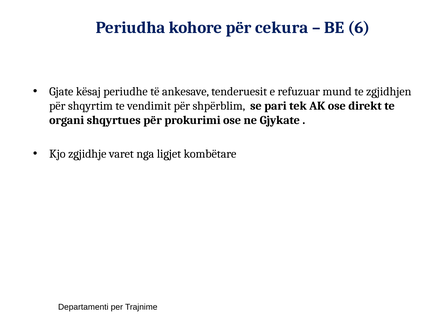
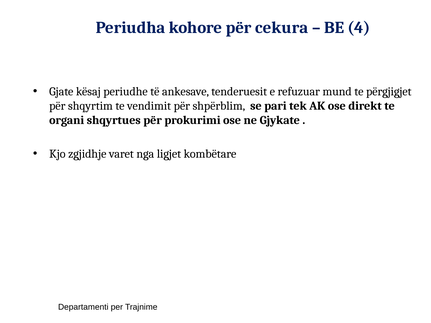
6: 6 -> 4 (359, 28)
zgjidhjen: zgjidhjen -> përgjigjet (389, 92)
